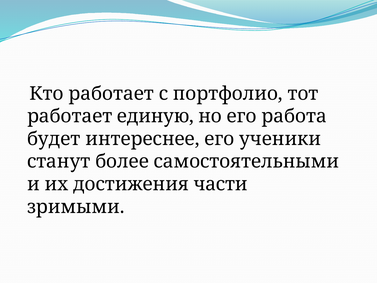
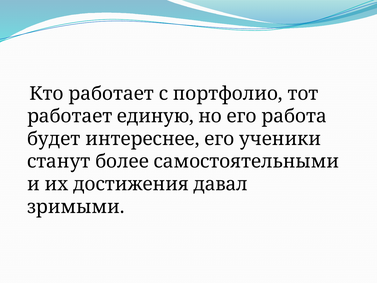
части: части -> давал (221, 184)
